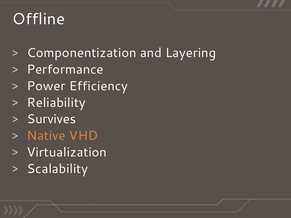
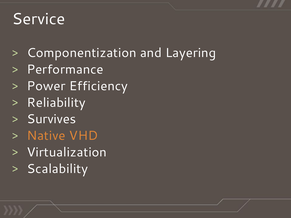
Offline: Offline -> Service (39, 19)
